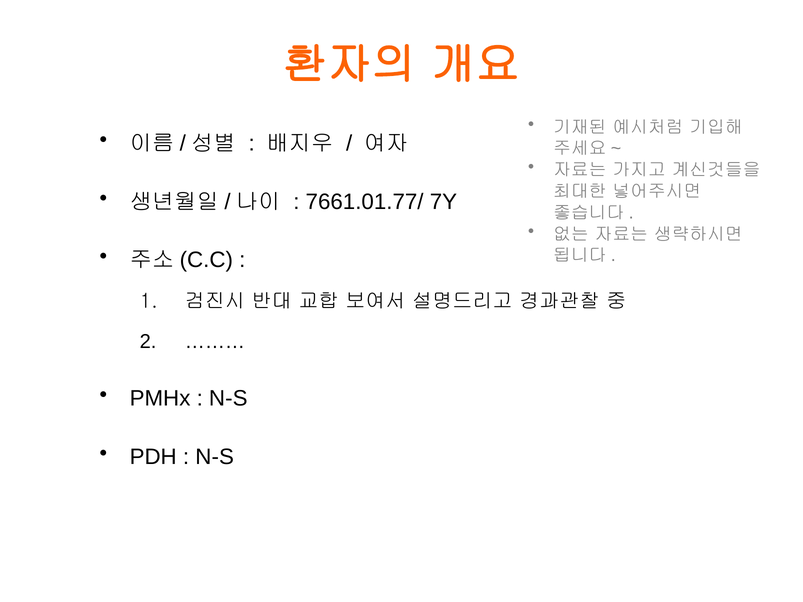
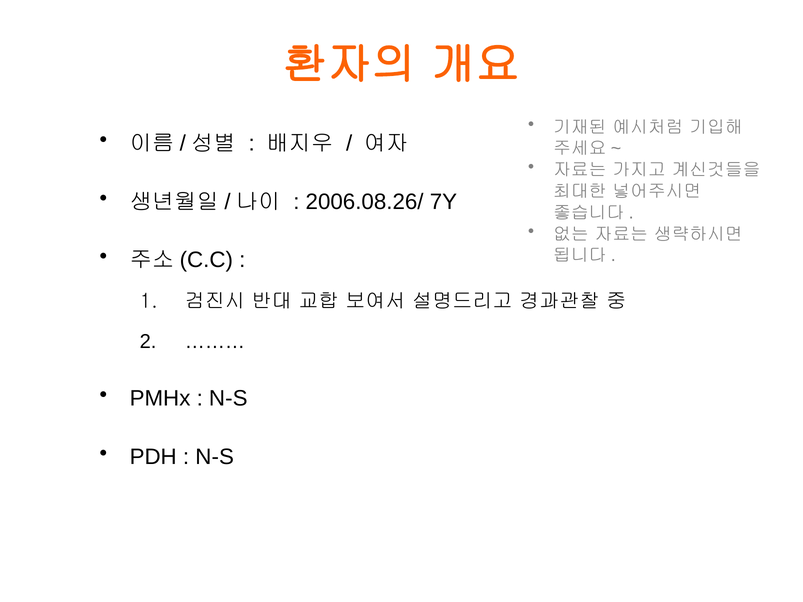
7661.01.77/: 7661.01.77/ -> 2006.08.26/ (365, 202)
